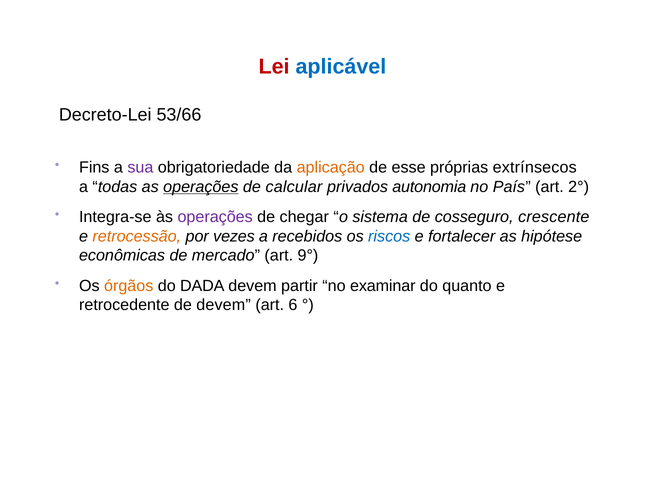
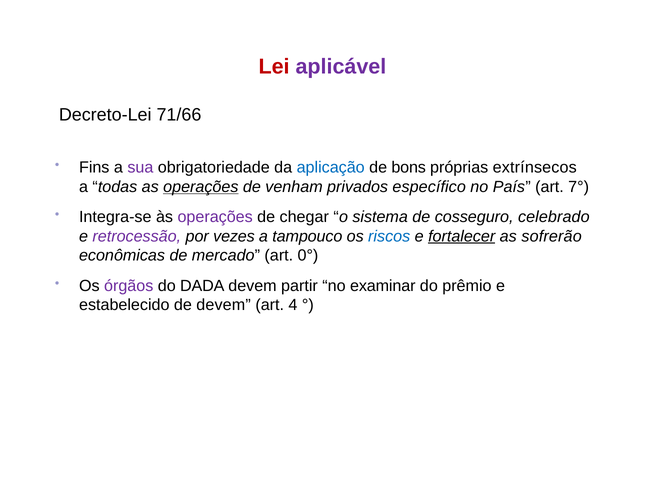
aplicável colour: blue -> purple (341, 67)
53/66: 53/66 -> 71/66 (179, 115)
aplicação colour: orange -> blue (331, 167)
esse: esse -> bons (409, 167)
calcular: calcular -> venham (294, 187)
autonomia: autonomia -> específico (429, 187)
2°: 2° -> 7° (579, 187)
crescente: crescente -> celebrado (554, 217)
retrocessão colour: orange -> purple (137, 236)
recebidos: recebidos -> tampouco (307, 236)
fortalecer underline: none -> present (462, 236)
hipótese: hipótese -> sofrerão (552, 236)
9°: 9° -> 0° (308, 255)
órgãos colour: orange -> purple (129, 286)
quanto: quanto -> prêmio (467, 286)
retrocedente: retrocedente -> estabelecido (124, 305)
6: 6 -> 4 (293, 305)
